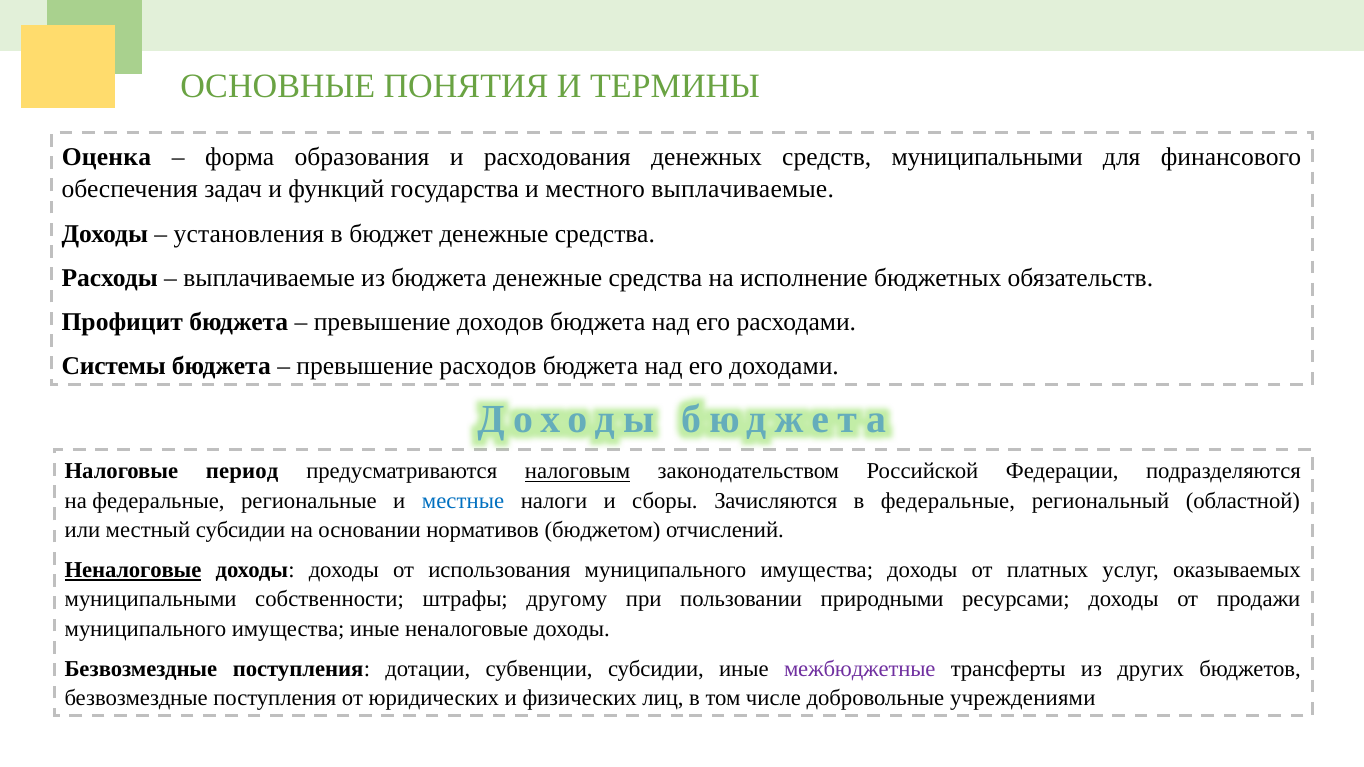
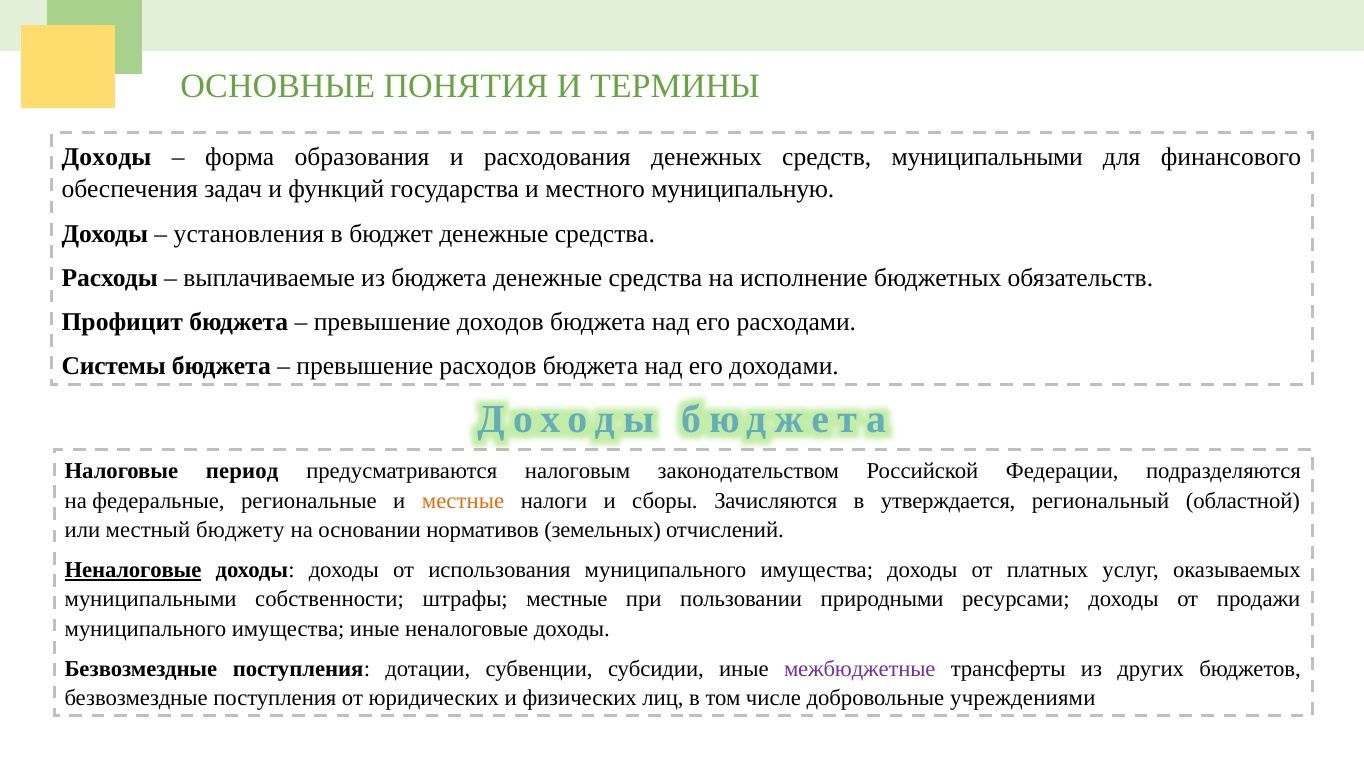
Оценка: Оценка -> Доходы (107, 157)
местного выплачиваемые: выплачиваемые -> муниципальную (743, 190)
налоговым underline: present -> none (578, 472)
местные colour: blue -> orange (463, 501)
в федеральные: федеральные -> утверждается (948, 501)
местный субсидии: субсидии -> бюджету (240, 530)
бюджетом: бюджетом -> земельных (603, 530)
штрафы другому: другому -> местные (567, 600)
